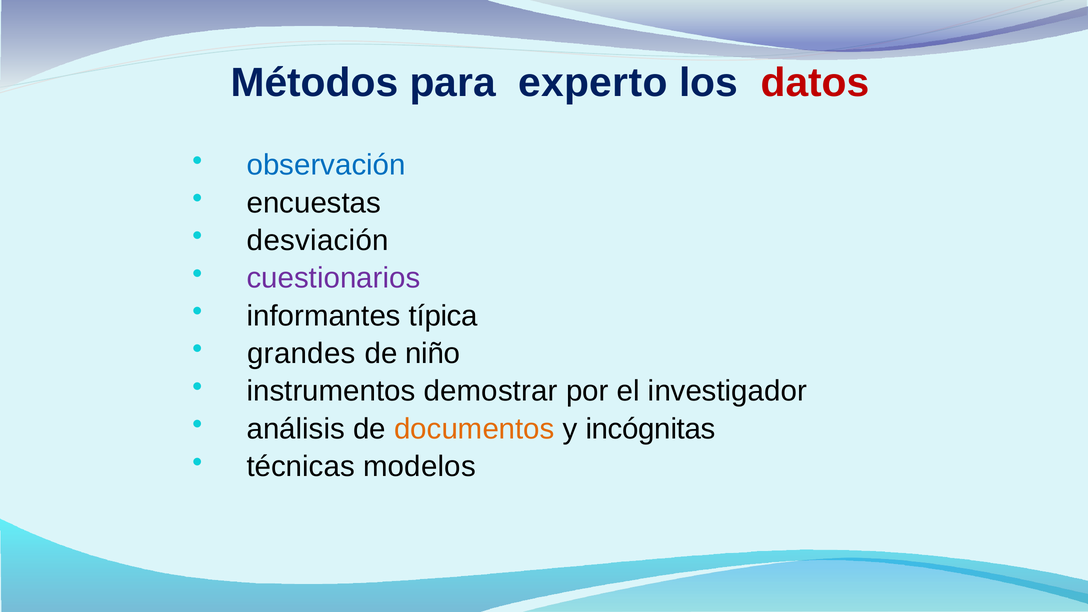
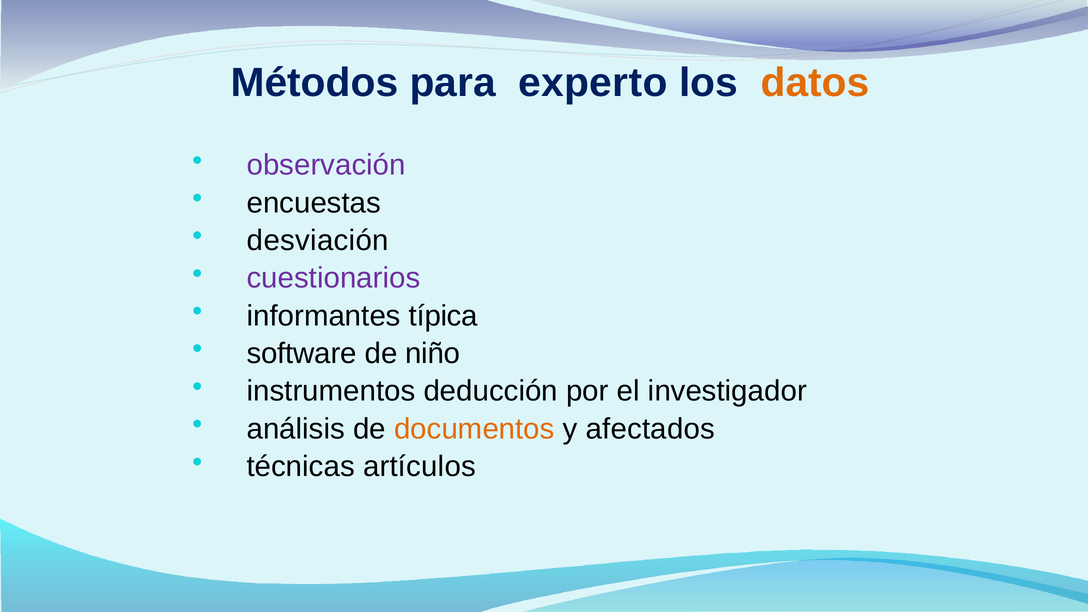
datos colour: red -> orange (815, 83)
observación colour: blue -> purple (326, 165)
grandes: grandes -> software (302, 354)
demostrar: demostrar -> deducción (491, 391)
incógnitas: incógnitas -> afectados (650, 429)
modelos: modelos -> artículos (419, 467)
